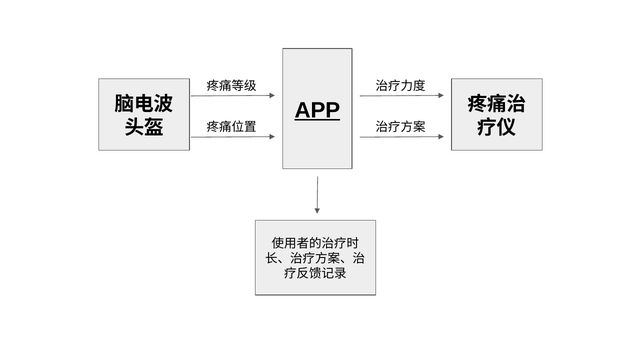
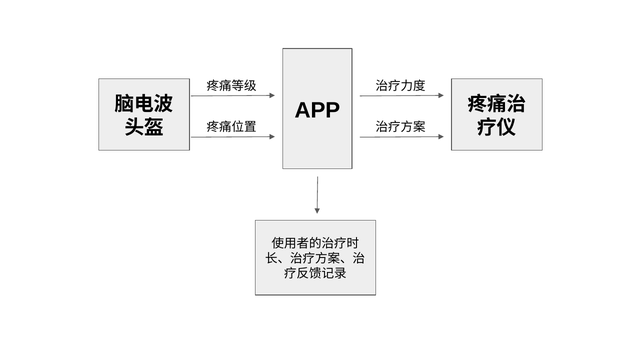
APP underline: present -> none (317, 110)
